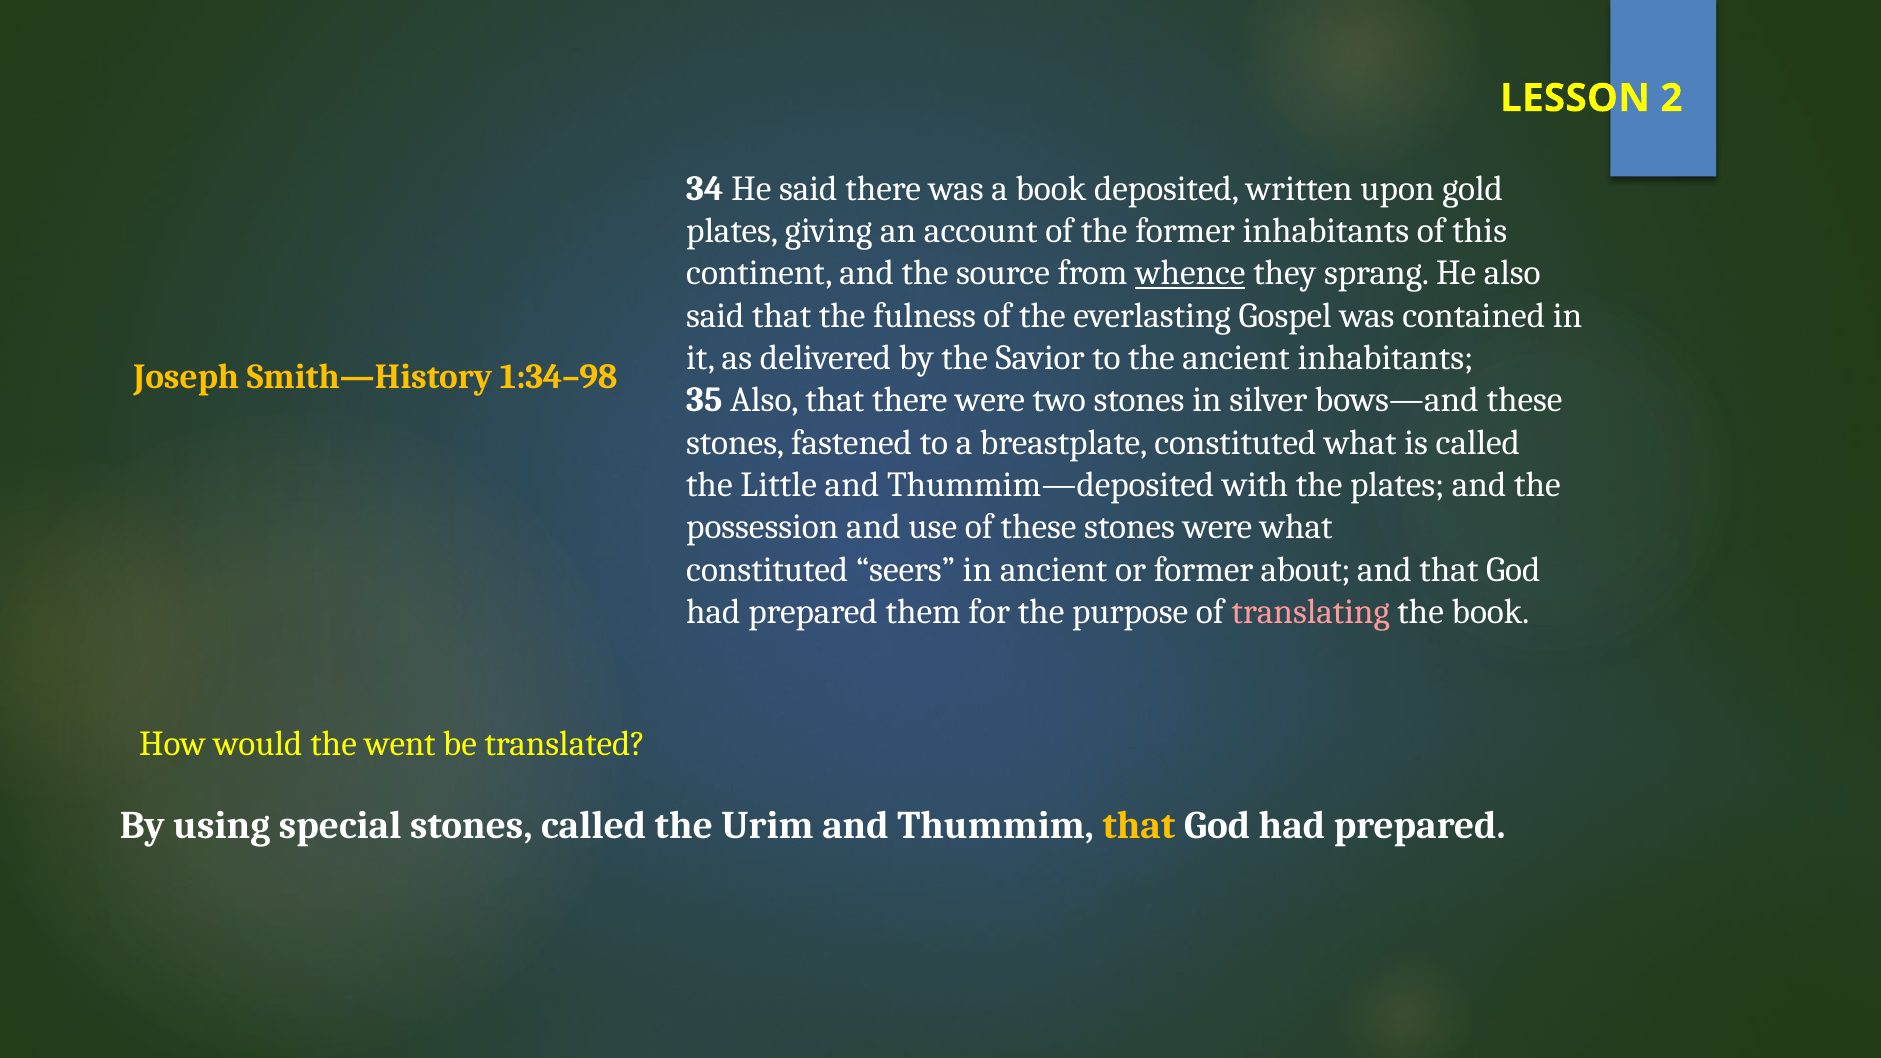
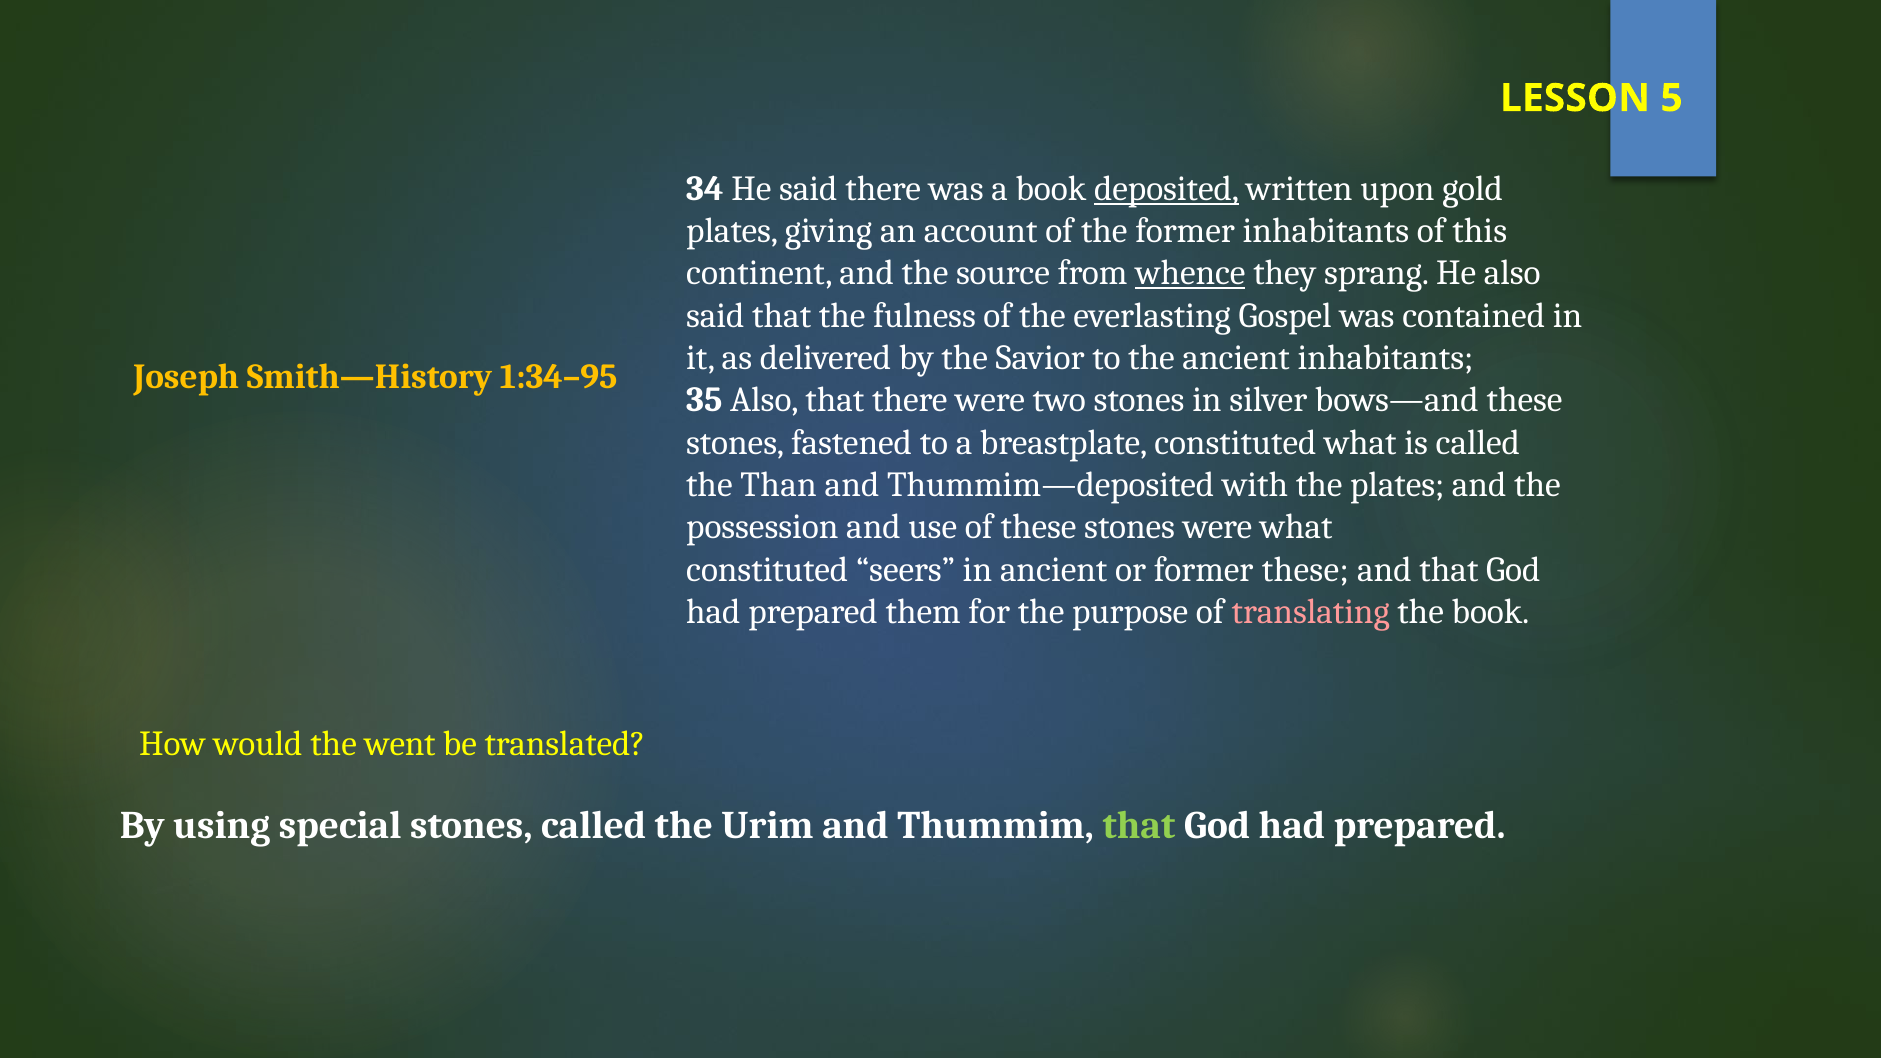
2: 2 -> 5 (1672, 98)
deposited underline: none -> present (1167, 189)
1:34–98: 1:34–98 -> 1:34–95 (559, 377)
Little: Little -> Than (779, 485)
former about: about -> these (1305, 570)
that colour: yellow -> light green (1139, 825)
